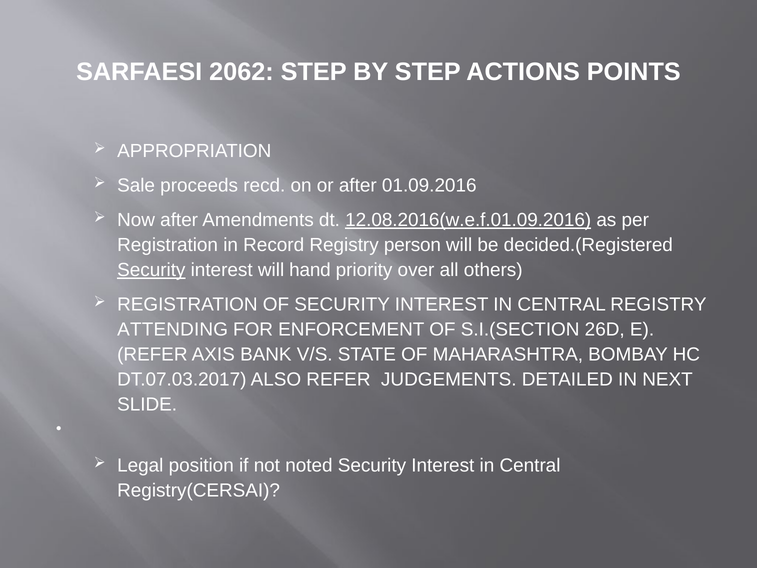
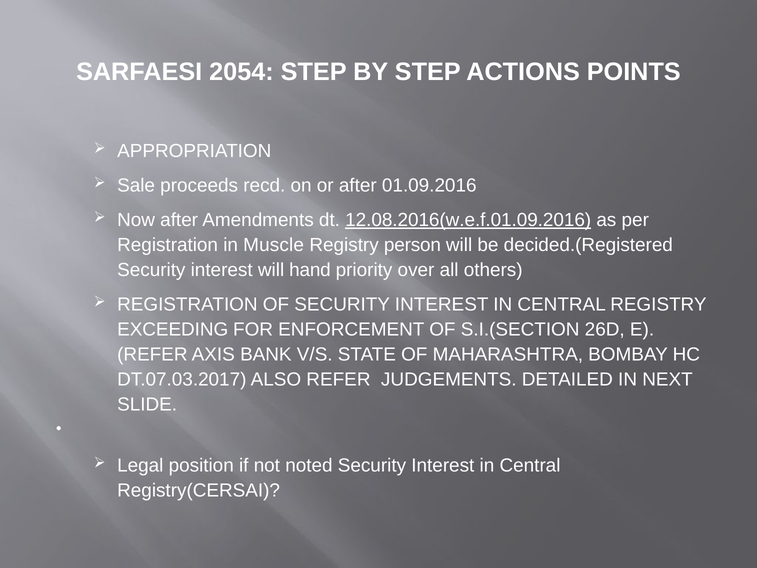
2062: 2062 -> 2054 (241, 72)
Record: Record -> Muscle (274, 245)
Security underline: present -> none (151, 270)
ATTENDING: ATTENDING -> EXCEEDING (173, 329)
